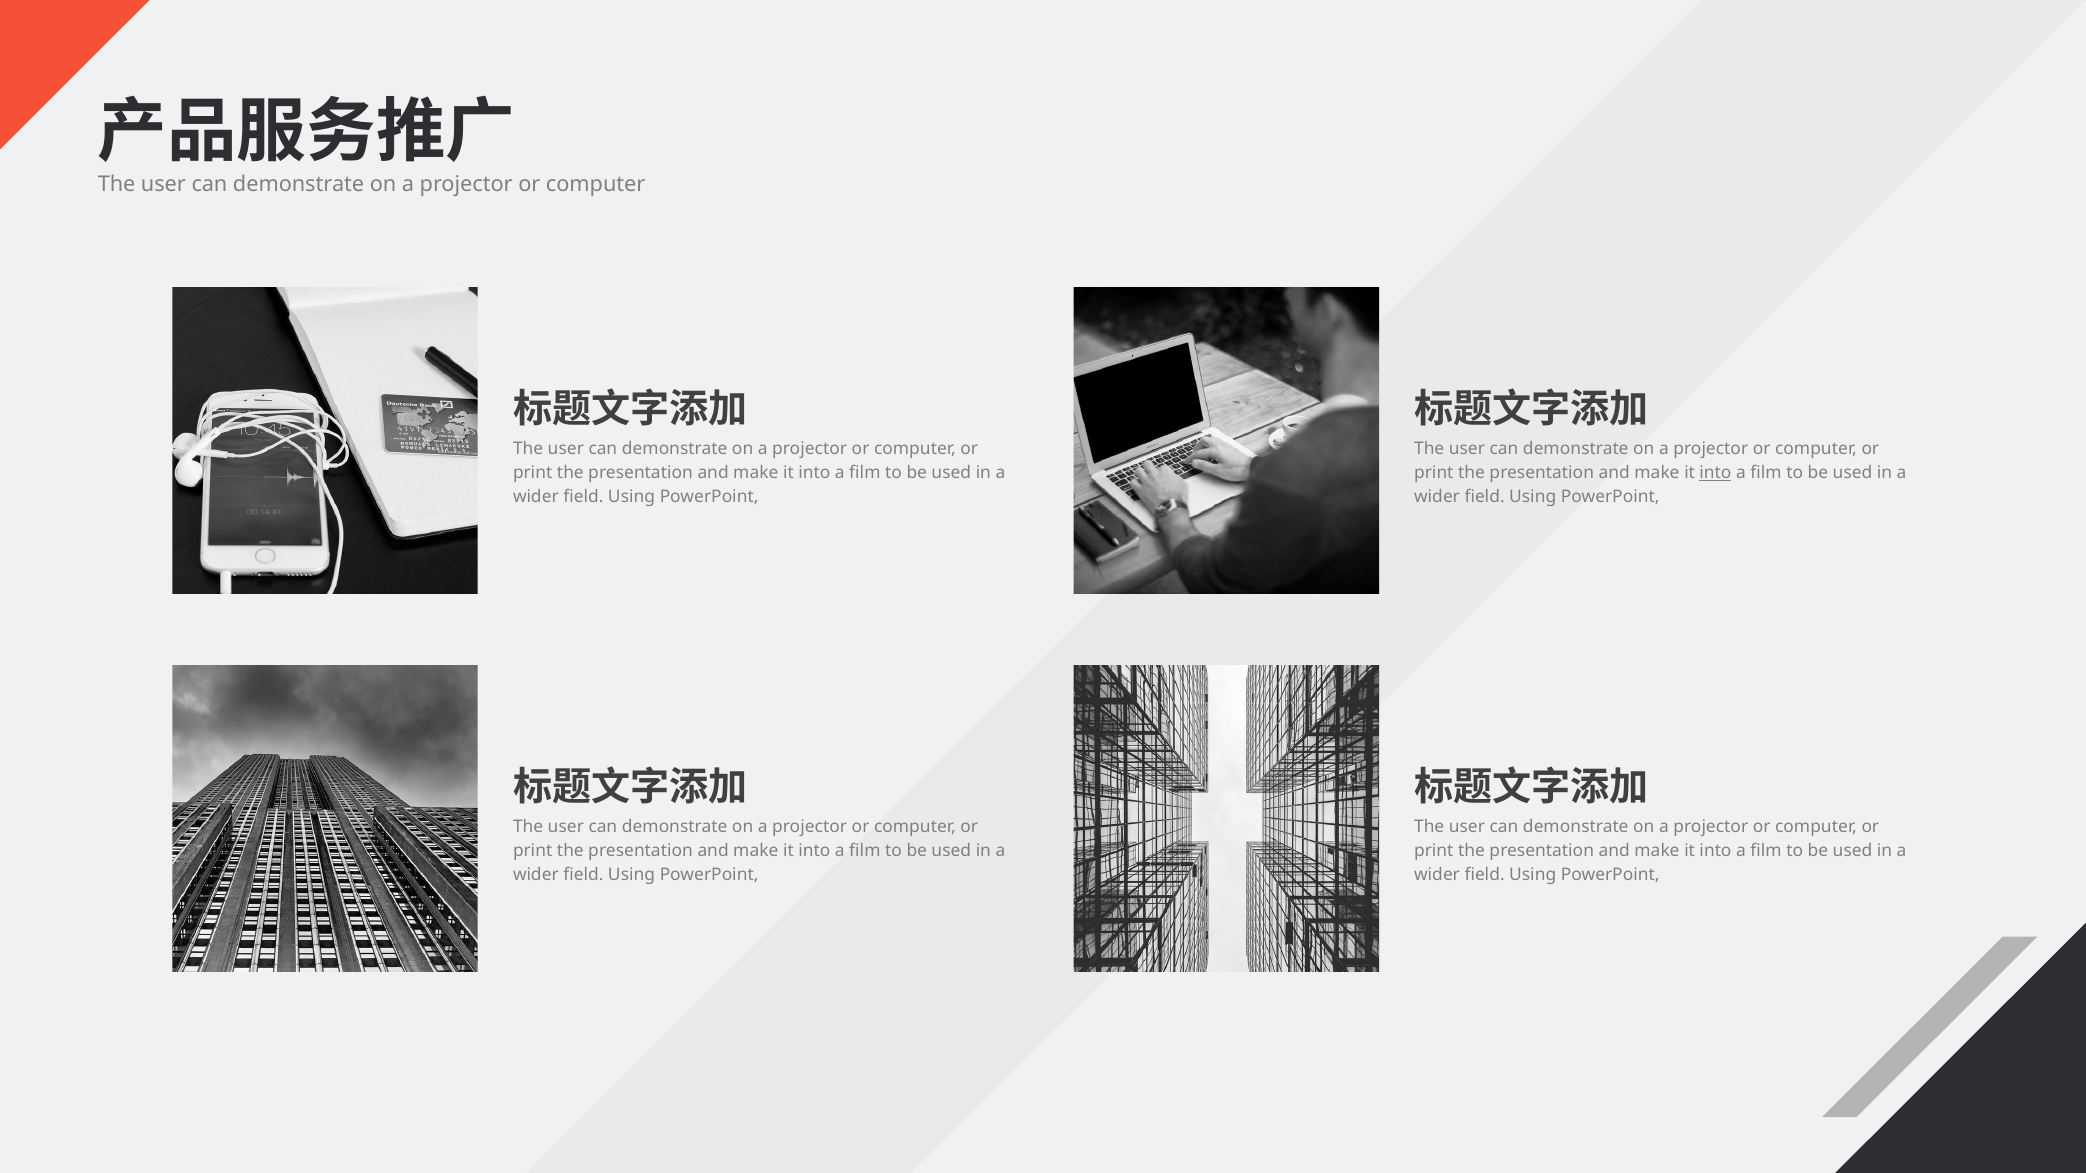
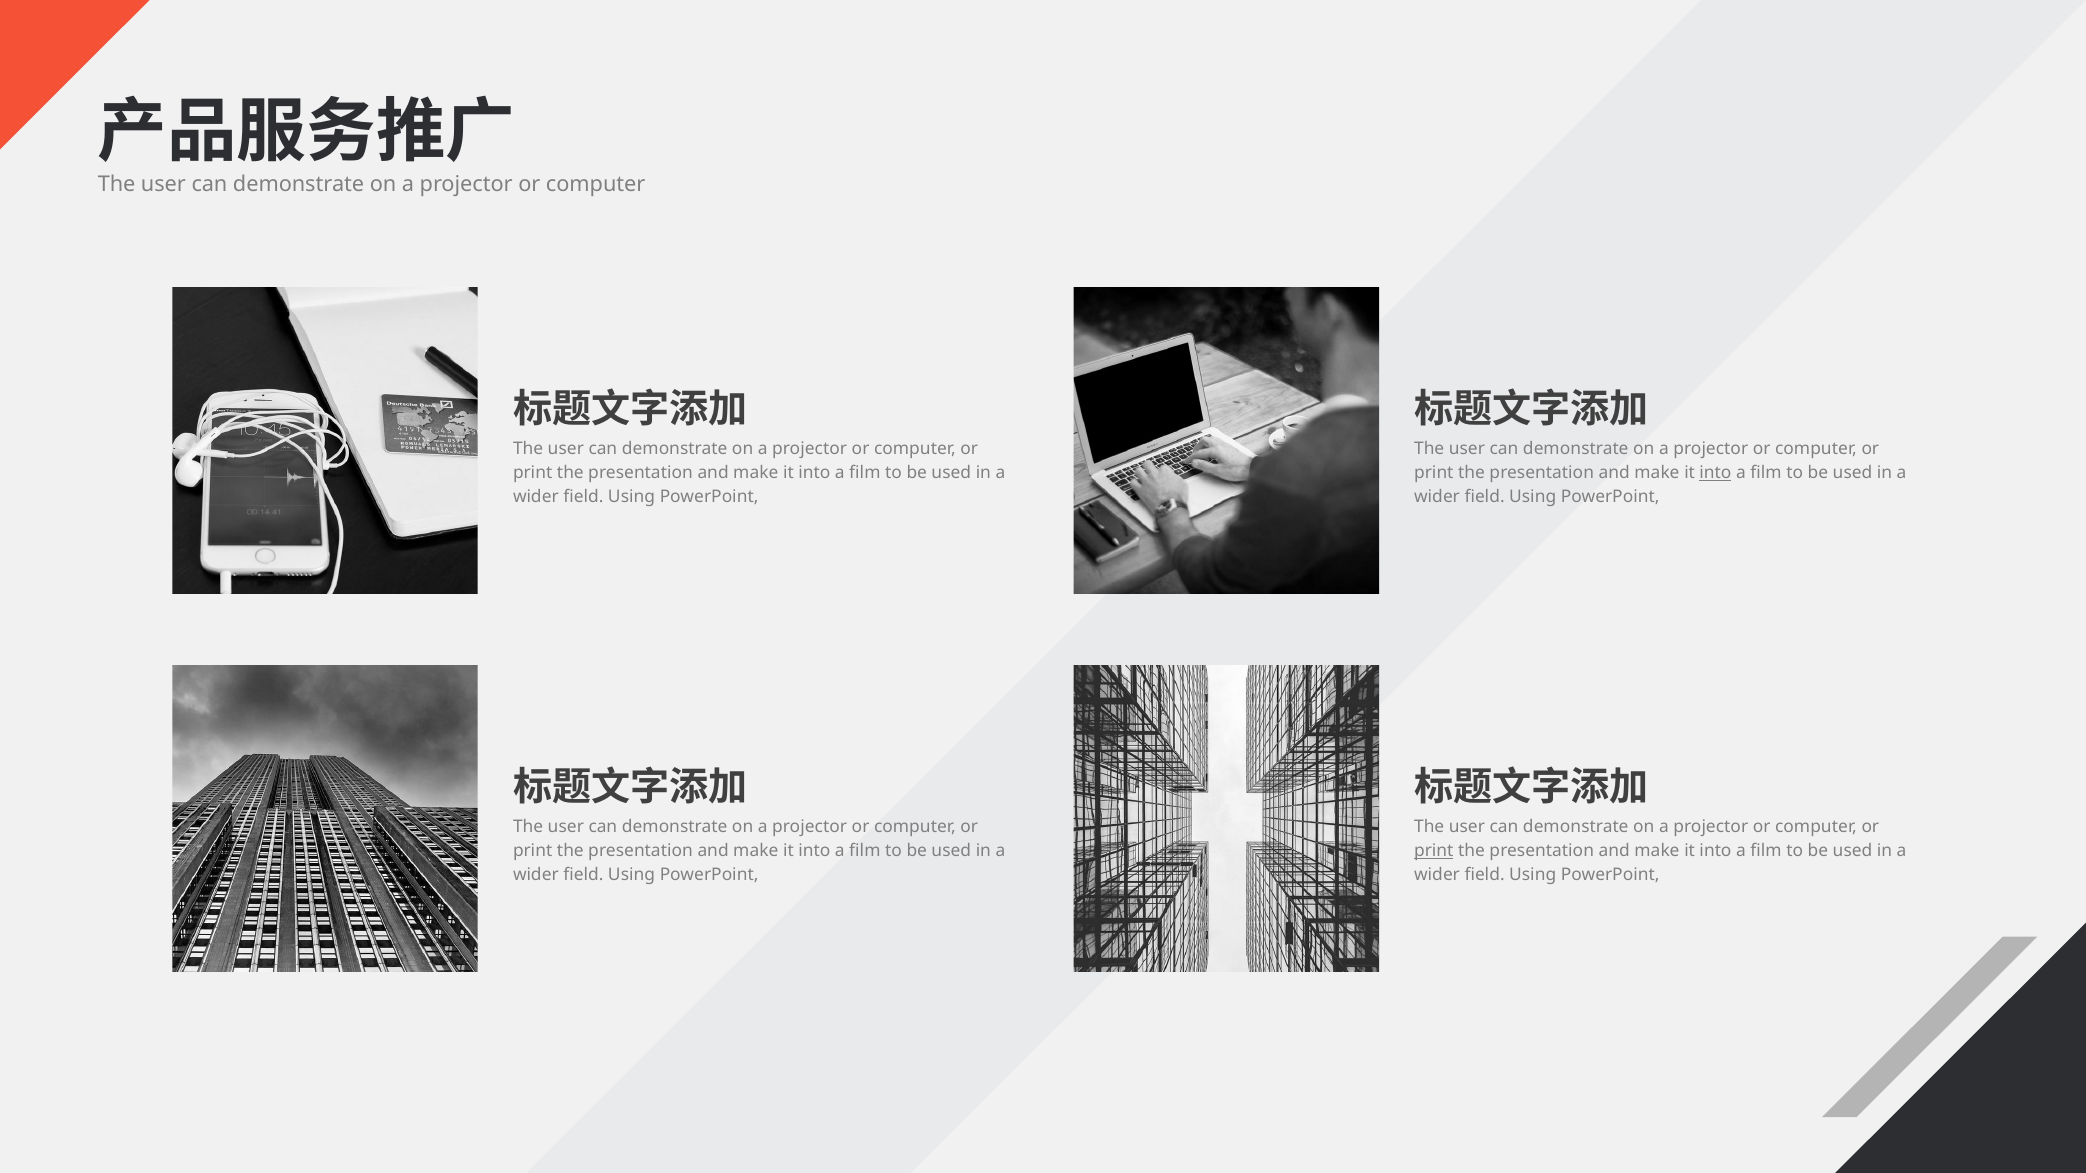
print underline: none -> present (1434, 851)
